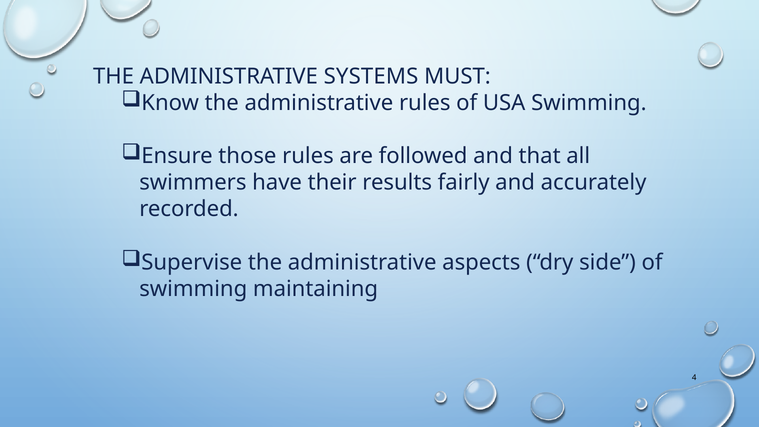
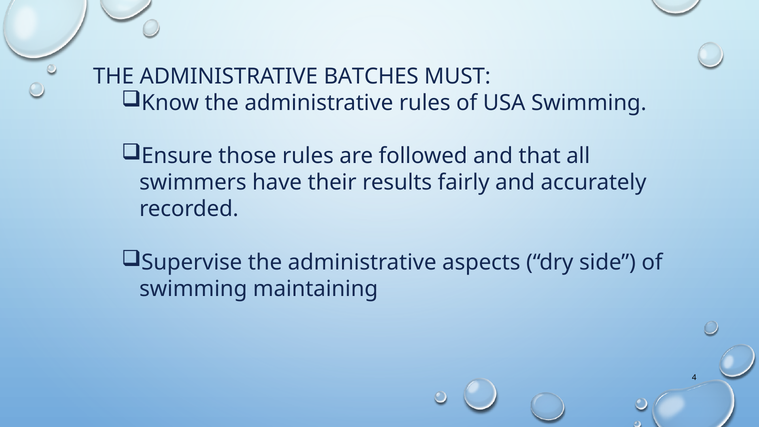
SYSTEMS: SYSTEMS -> BATCHES (371, 76)
